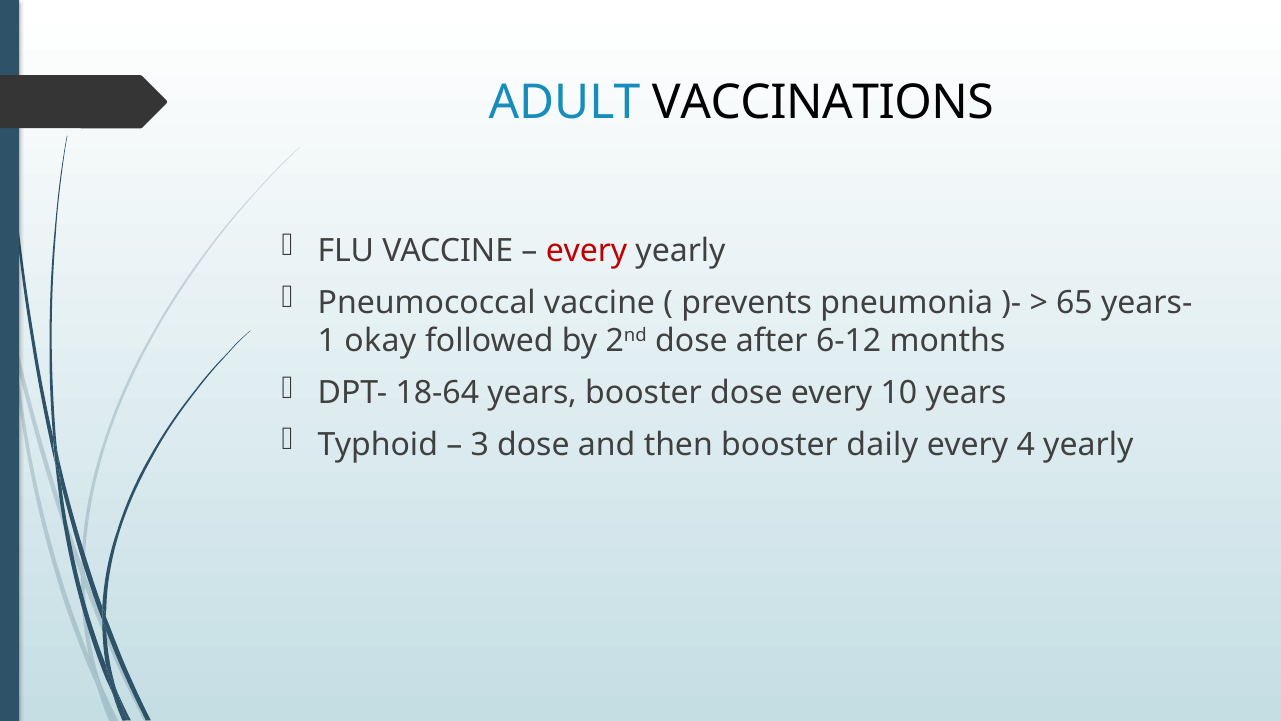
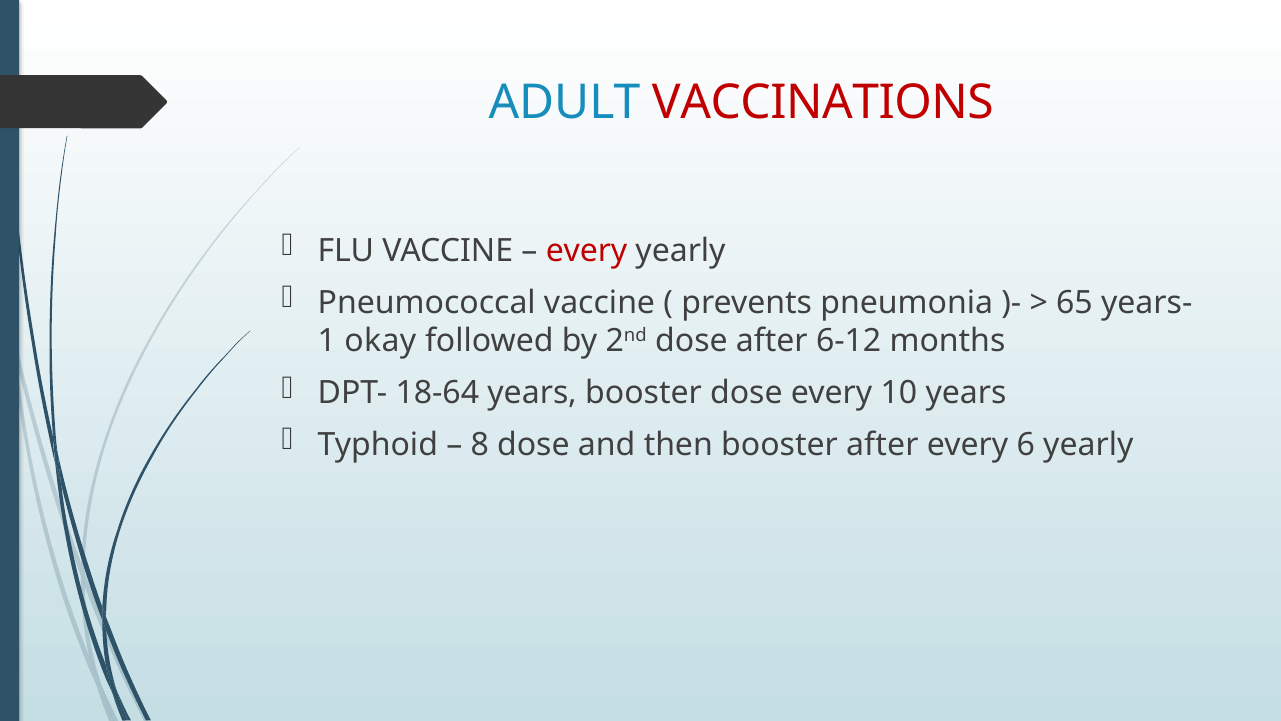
VACCINATIONS colour: black -> red (823, 103)
3: 3 -> 8 (480, 444)
booster daily: daily -> after (882, 444)
4: 4 -> 6 (1026, 444)
